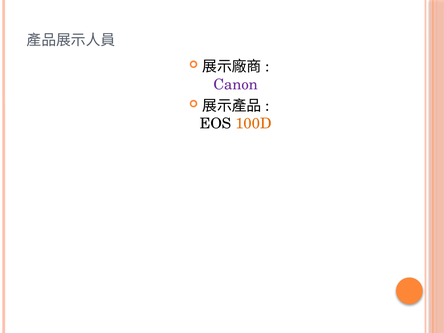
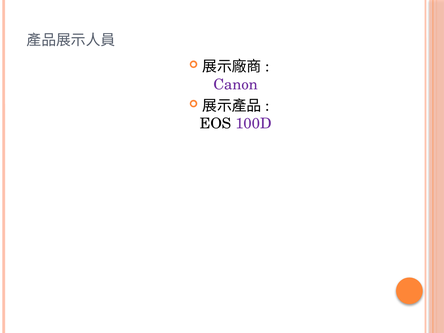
100D colour: orange -> purple (253, 124)
